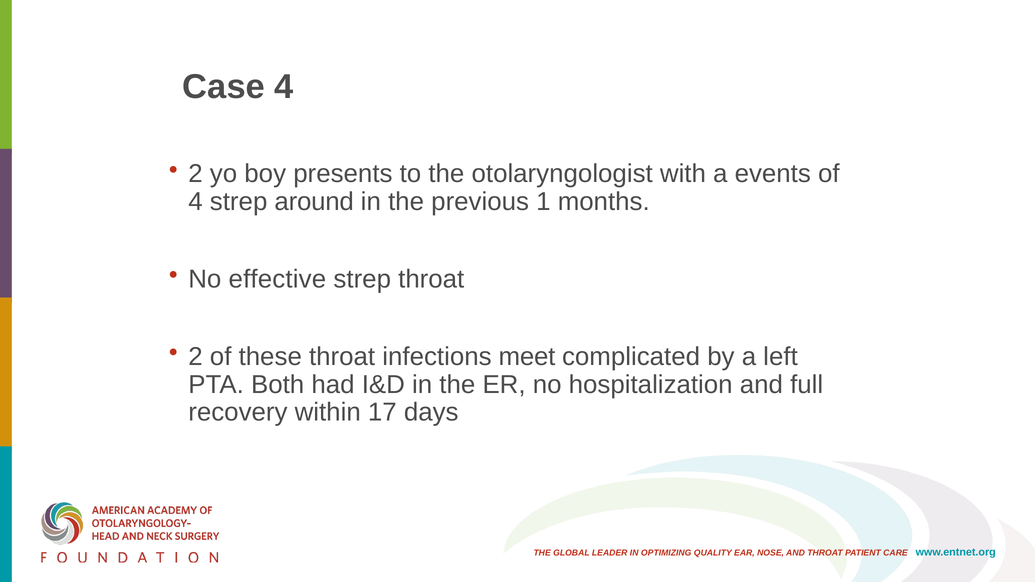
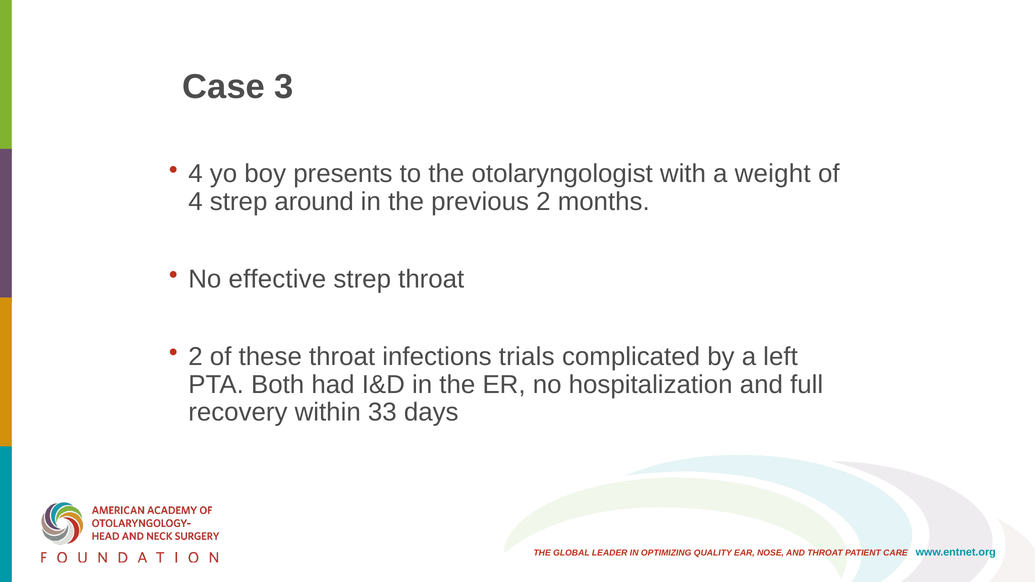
Case 4: 4 -> 3 (284, 87)
2: 2 -> 4 (196, 174)
events: events -> weight (773, 174)
previous 1: 1 -> 2 (543, 202)
meet: meet -> trials (527, 357)
17: 17 -> 33 (382, 413)
